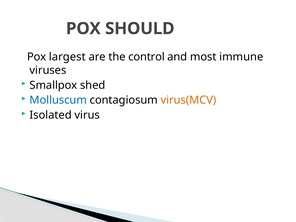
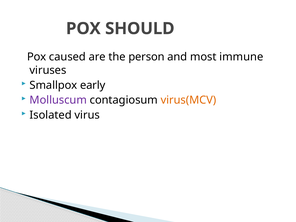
largest: largest -> caused (67, 57)
control: control -> person (146, 57)
shed: shed -> early (93, 85)
Molluscum colour: blue -> purple (58, 100)
